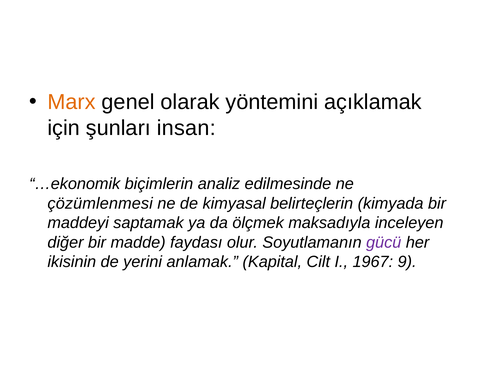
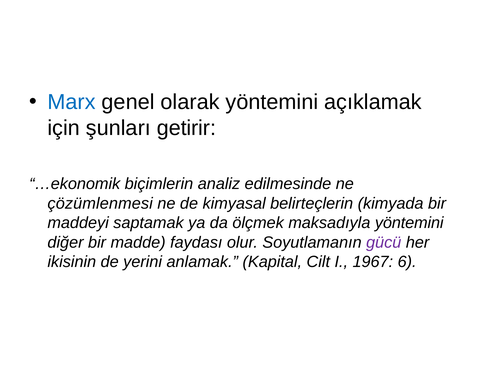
Marx colour: orange -> blue (72, 102)
insan: insan -> getirir (186, 128)
maksadıyla inceleyen: inceleyen -> yöntemini (409, 223)
9: 9 -> 6 (407, 262)
